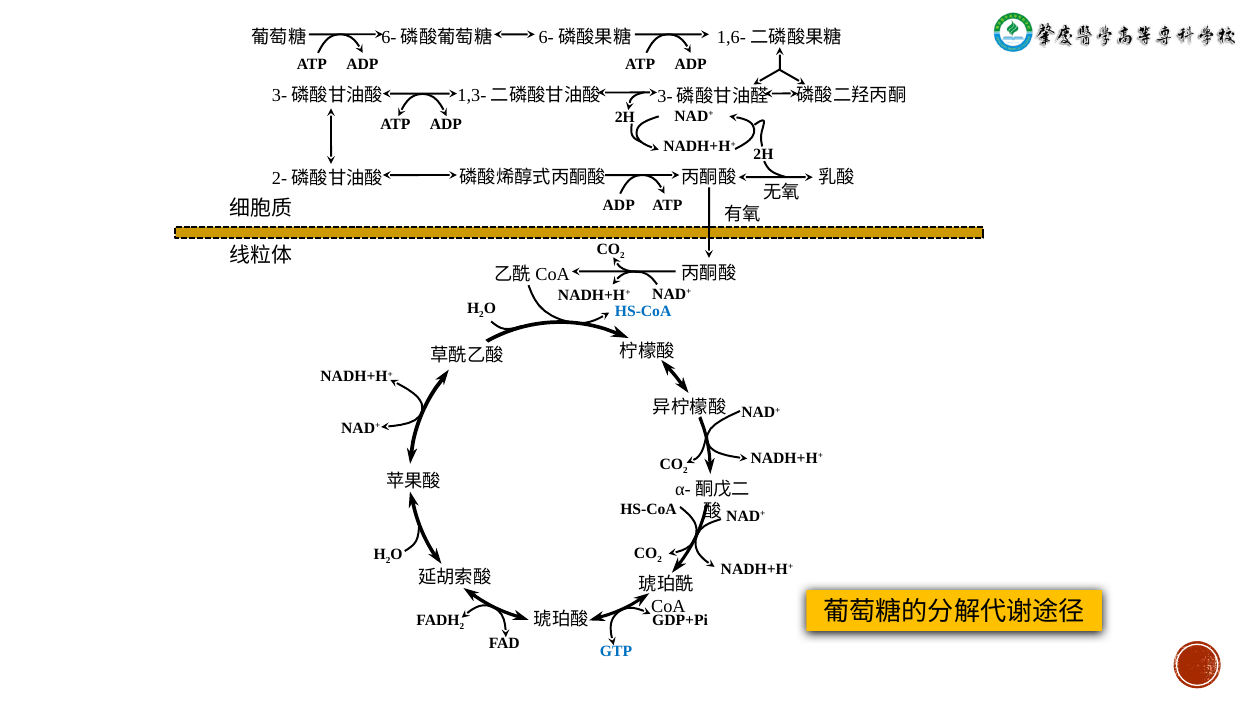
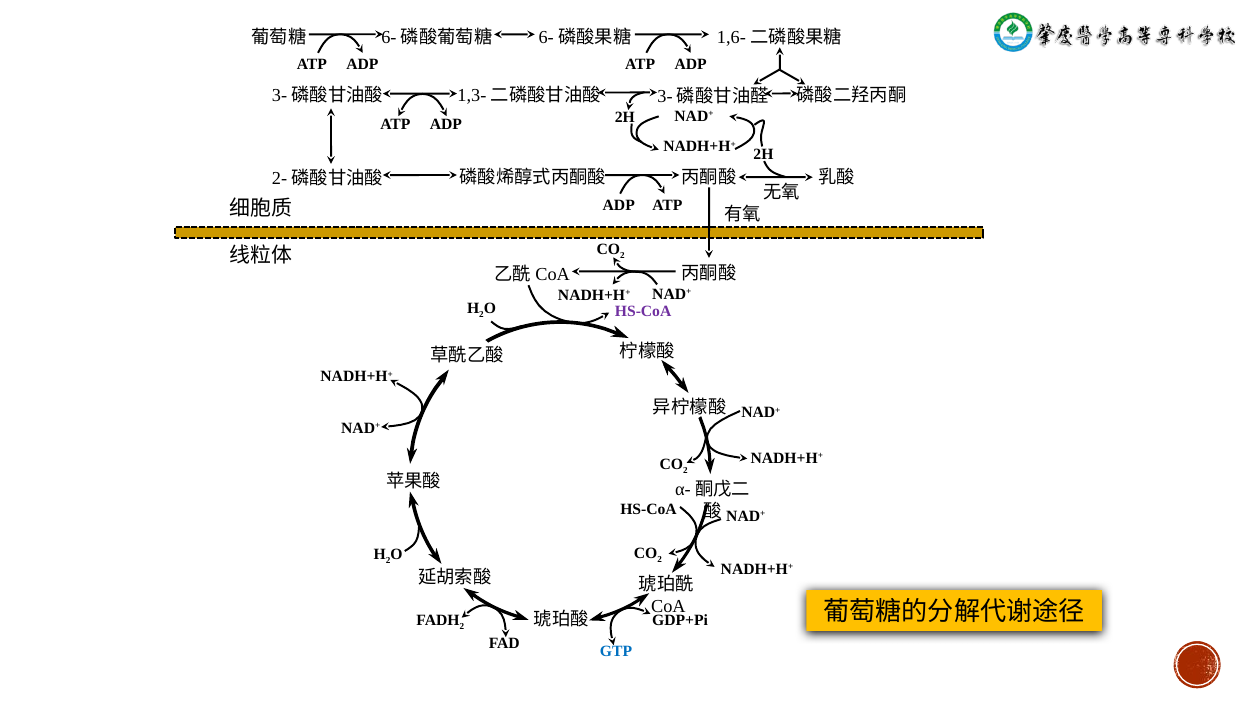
HS-CoA colour: blue -> purple (643, 312)
